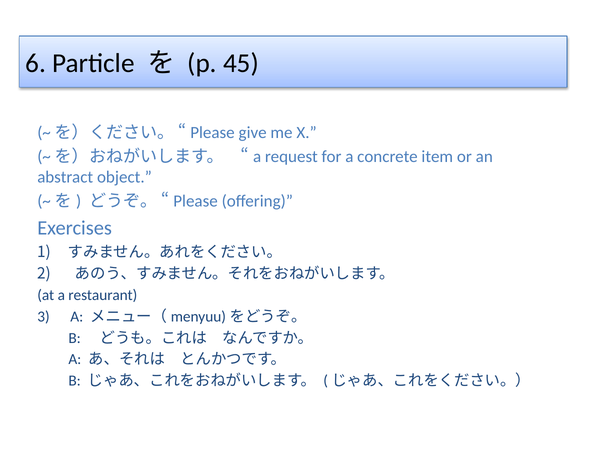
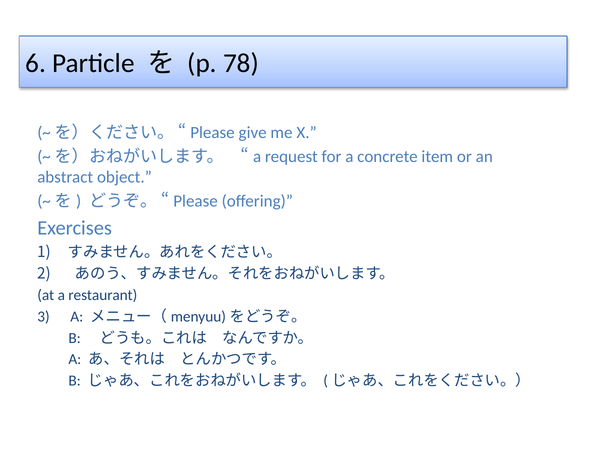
45: 45 -> 78 (241, 63)
